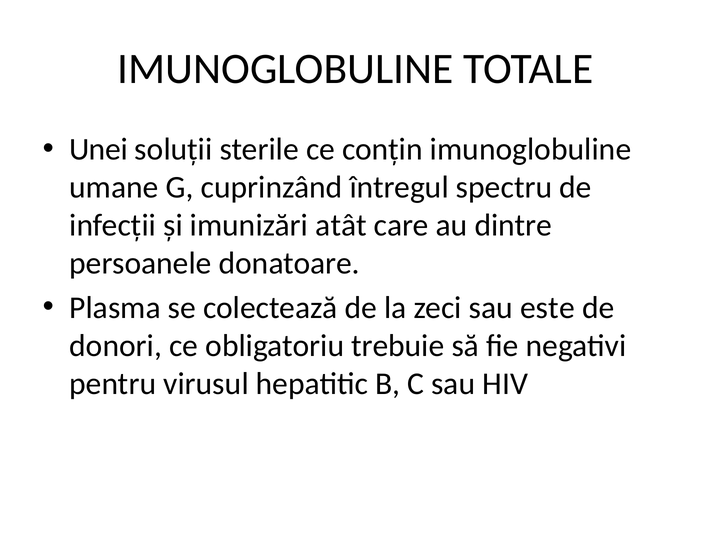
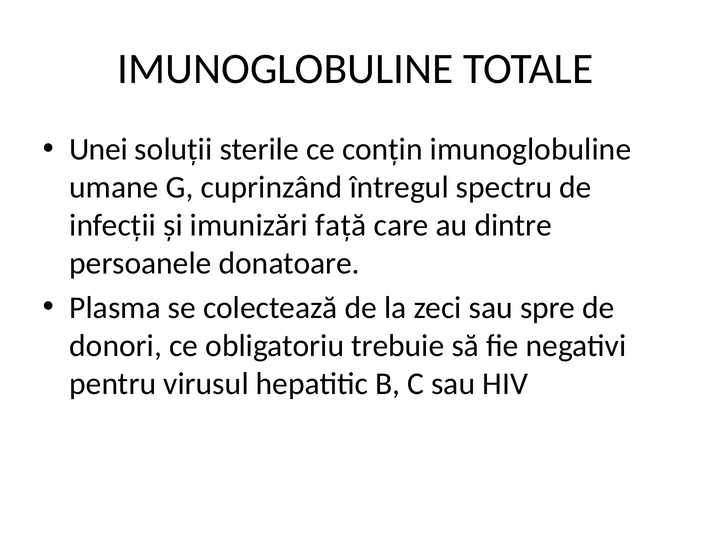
atât: atât -> faţă (341, 225)
este: este -> spre (548, 307)
